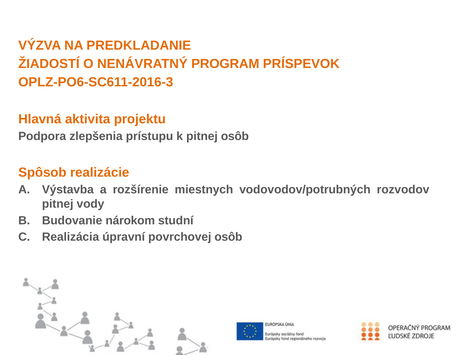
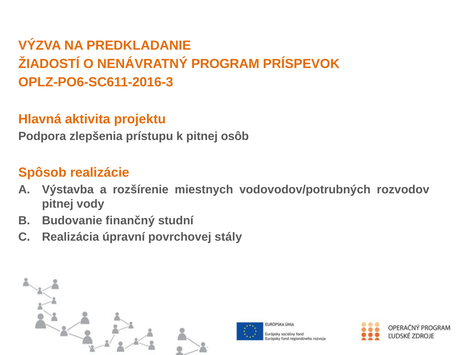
nárokom: nárokom -> finančný (130, 220)
povrchovej osôb: osôb -> stály (228, 237)
